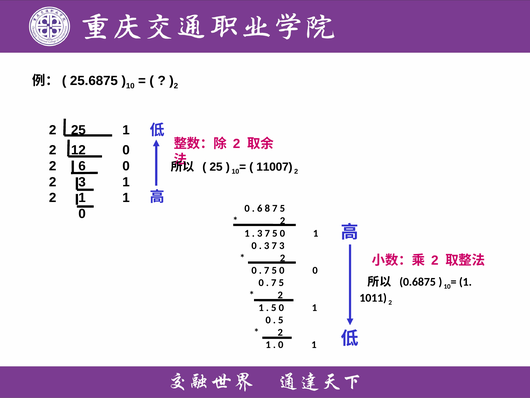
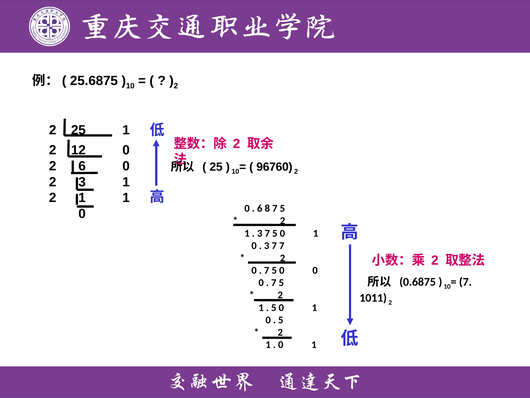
11007: 11007 -> 96760 (274, 167)
7 3: 3 -> 7 (282, 245)
1: 1 -> 7 (465, 282)
